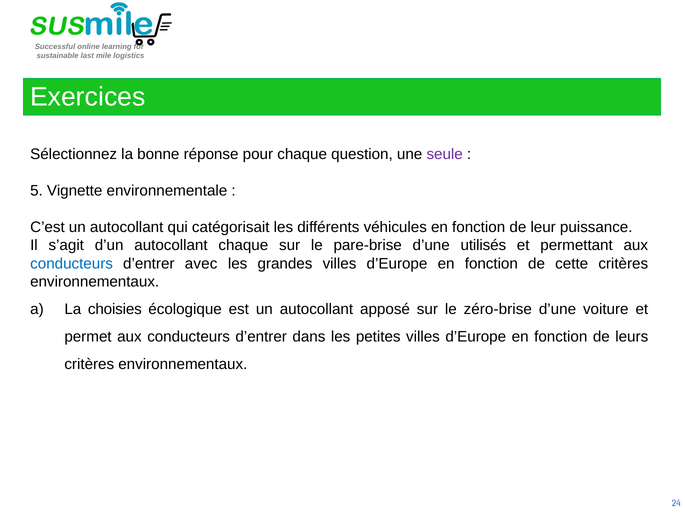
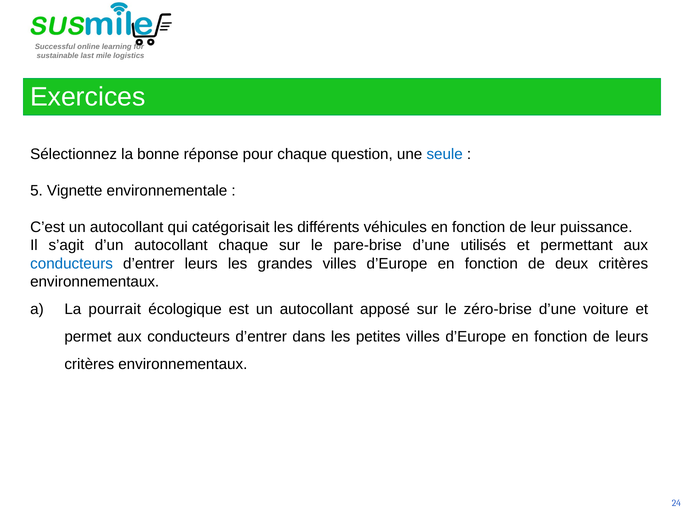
seule colour: purple -> blue (445, 154)
d’entrer avec: avec -> leurs (201, 264)
cette: cette -> deux (572, 264)
choisies: choisies -> pourrait (115, 309)
